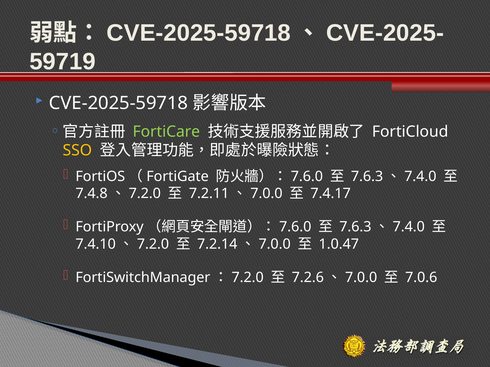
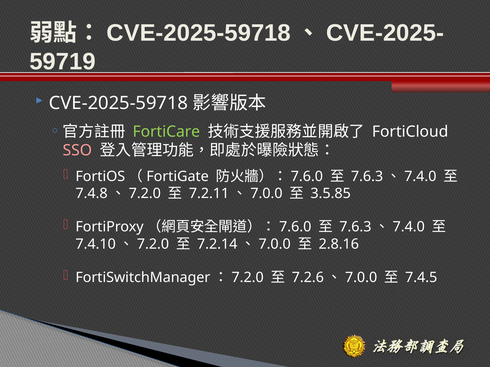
SSO colour: yellow -> pink (77, 151)
7.4.17: 7.4.17 -> 3.5.85 (331, 194)
1.0.47: 1.0.47 -> 2.8.16 (339, 244)
7.0.6: 7.0.6 -> 7.4.5 (421, 278)
